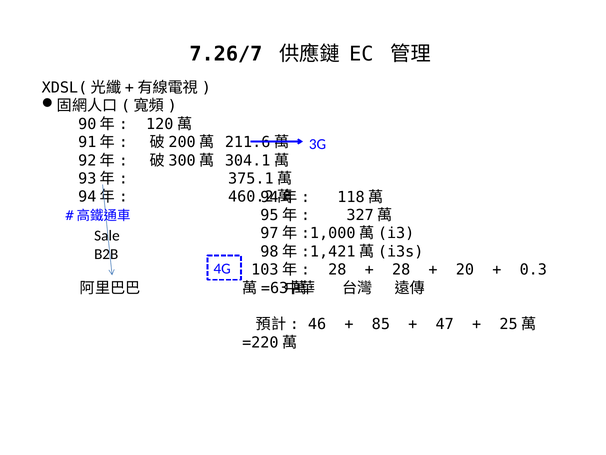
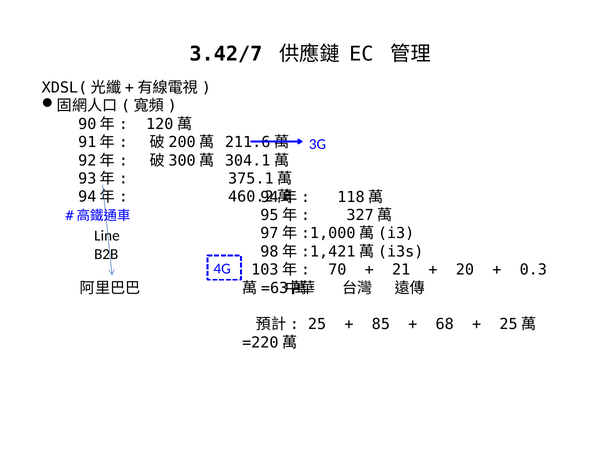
7.26/7: 7.26/7 -> 3.42/7 (226, 54)
Sale: Sale -> Line (107, 236)
28: 28 -> 70 (337, 270)
28: 28 -> 21 (401, 270)
46: 46 -> 25 (317, 324)
47: 47 -> 68 (445, 324)
